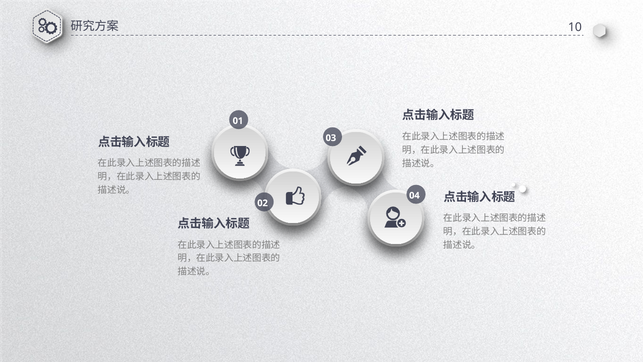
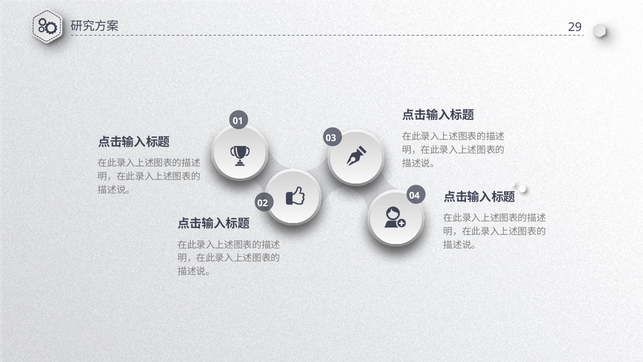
10: 10 -> 29 (575, 27)
